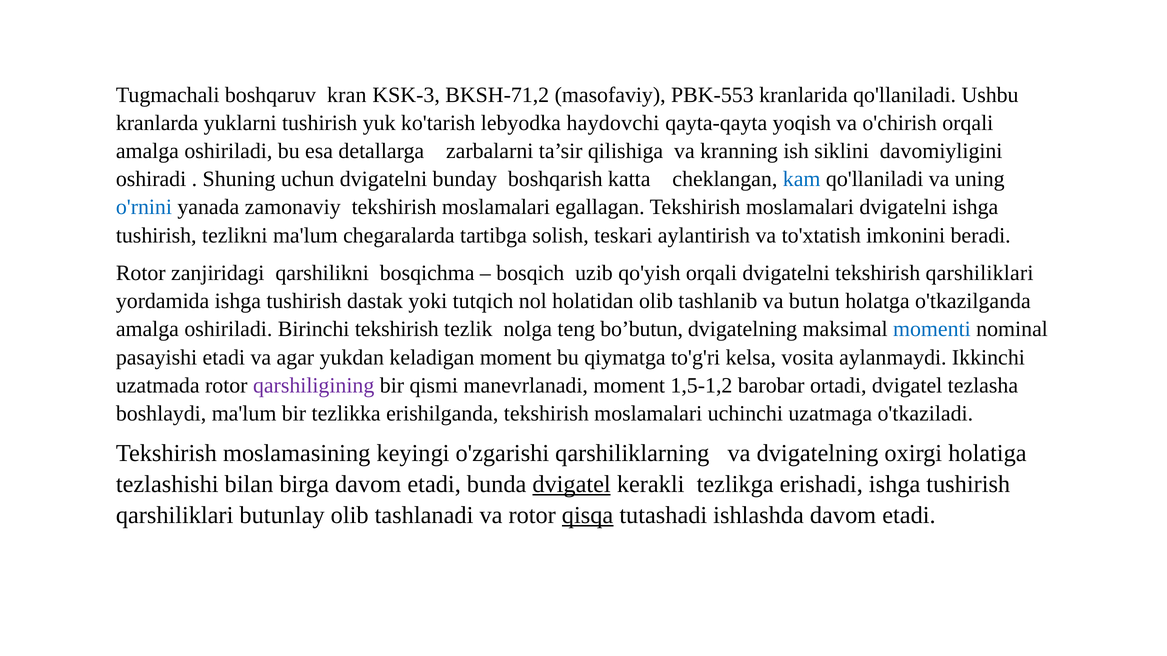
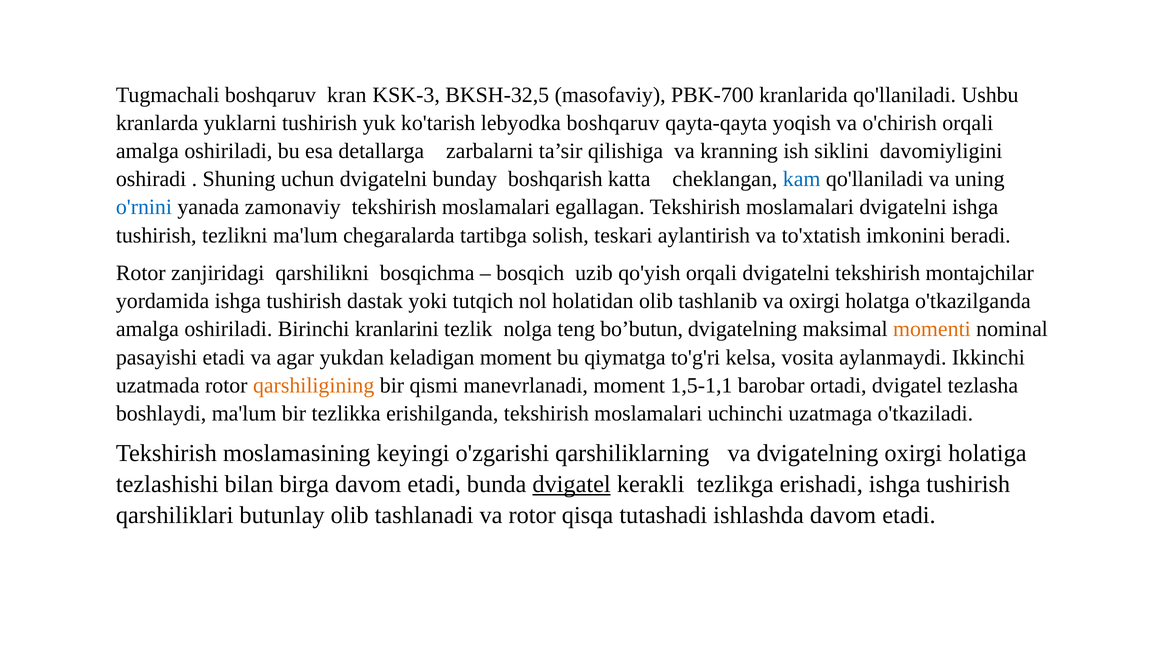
BKSH-71,2: BKSH-71,2 -> BKSH-32,5 (497, 95)
PBK-553: PBK-553 -> PBK-700 (712, 95)
lebyodka haydovchi: haydovchi -> boshqaruv (613, 123)
tekshirish qarshiliklari: qarshiliklari -> montajchilar (980, 273)
va butun: butun -> oxirgi (814, 301)
Birinchi tekshirish: tekshirish -> kranlarini (397, 329)
momenti colour: blue -> orange (932, 329)
qarshiligining colour: purple -> orange (314, 386)
1,5-1,2: 1,5-1,2 -> 1,5-1,1 (701, 386)
qisqa underline: present -> none (588, 516)
